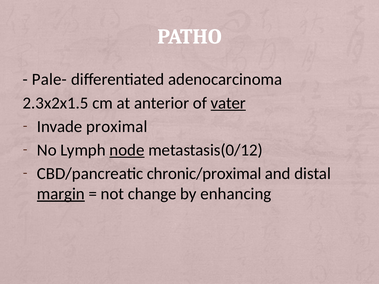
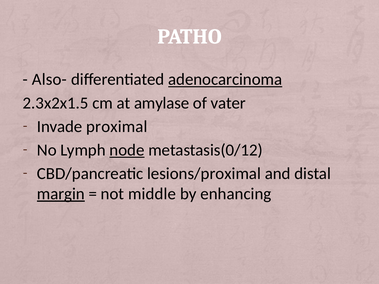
Pale-: Pale- -> Also- (49, 79)
adenocarcinoma underline: none -> present (225, 79)
anterior: anterior -> amylase (162, 103)
vater underline: present -> none (228, 103)
chronic/proximal: chronic/proximal -> lesions/proximal (204, 174)
change: change -> middle (152, 194)
